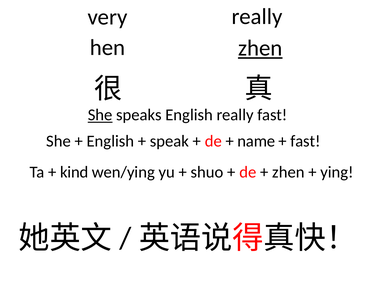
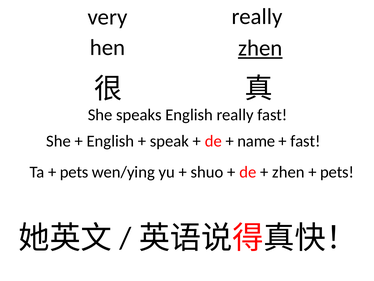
She underline: present -> none (100, 115)
kind: kind -> pets (74, 172)
ying: ying -> pets (337, 172)
